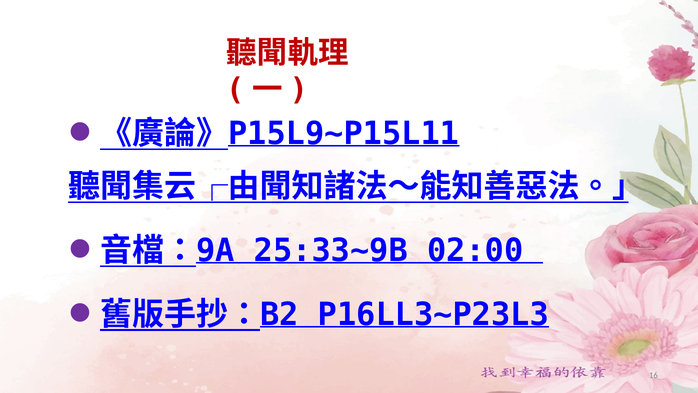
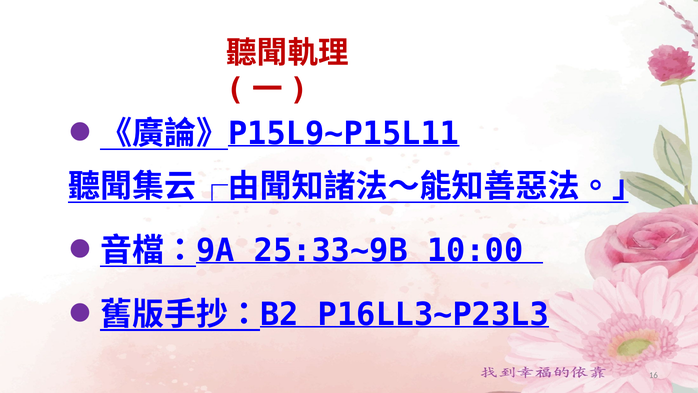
02:00: 02:00 -> 10:00 (475, 250)
